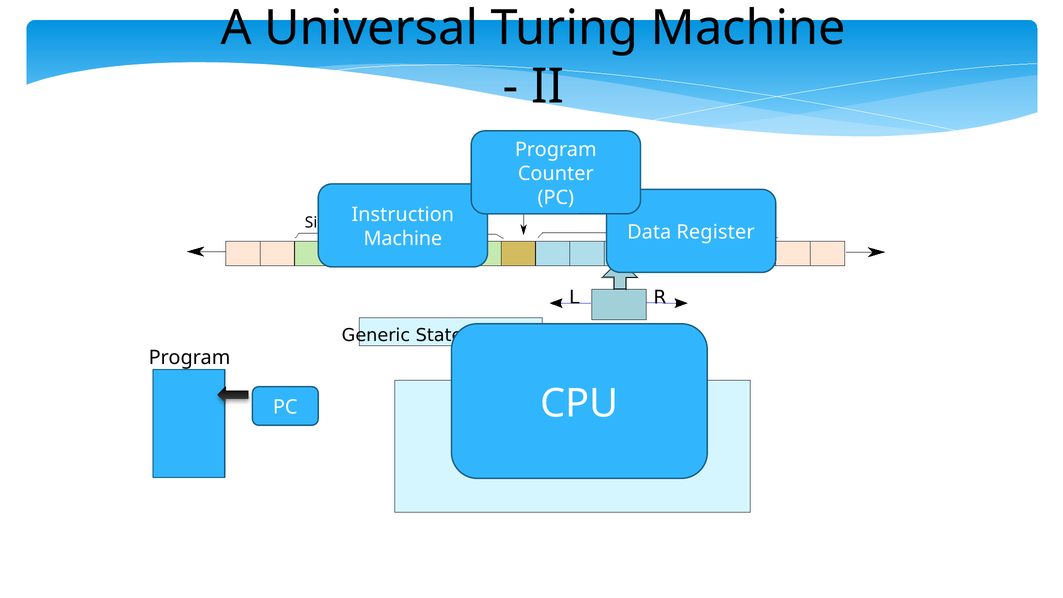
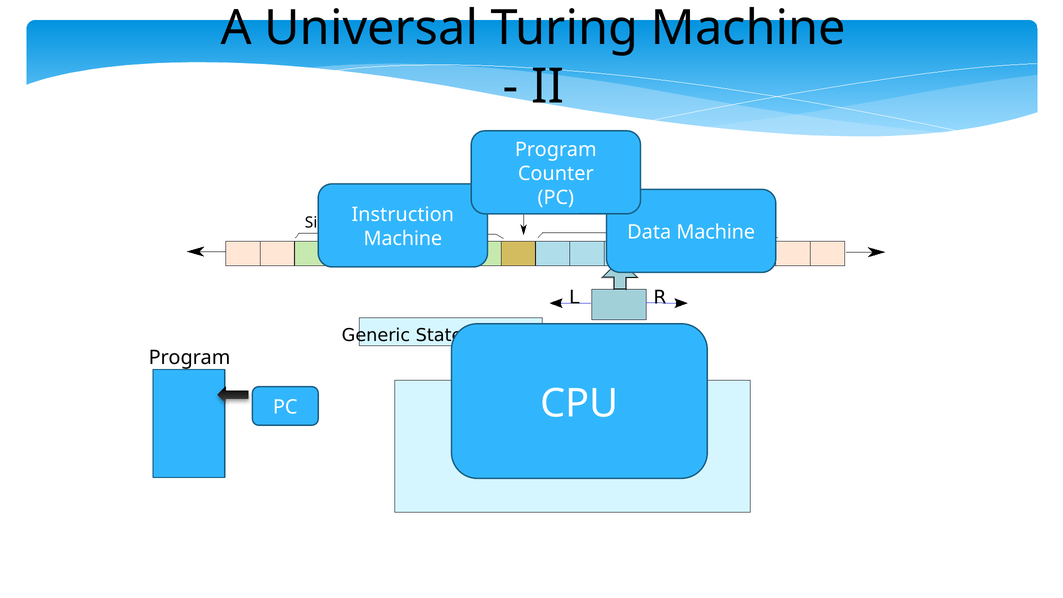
Data Register: Register -> Machine (716, 232)
